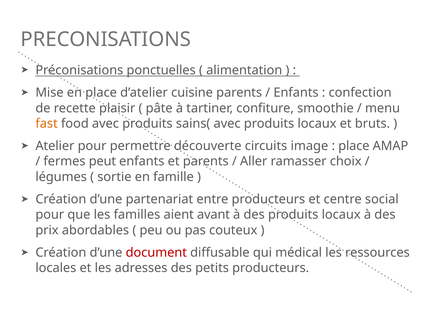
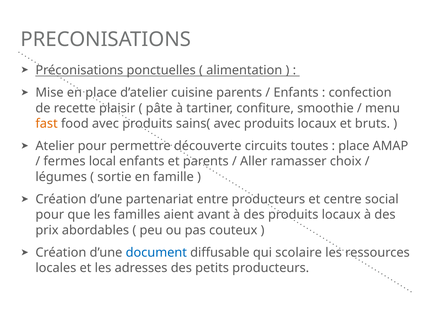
image: image -> toutes (309, 146)
peut: peut -> local (102, 161)
document colour: red -> blue (156, 252)
médical: médical -> scolaire (299, 252)
